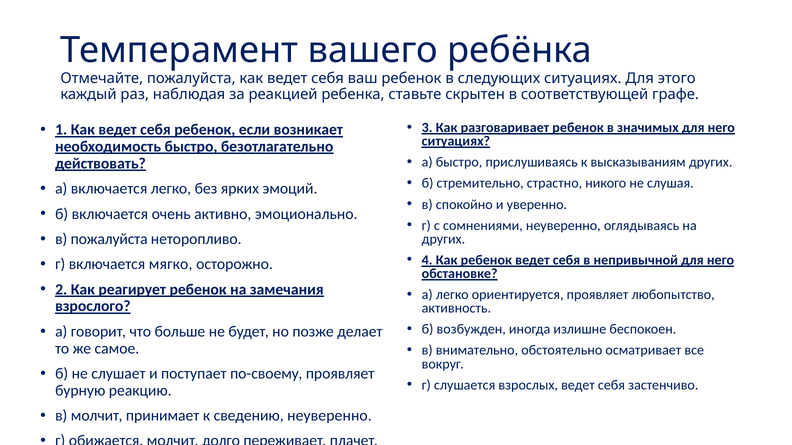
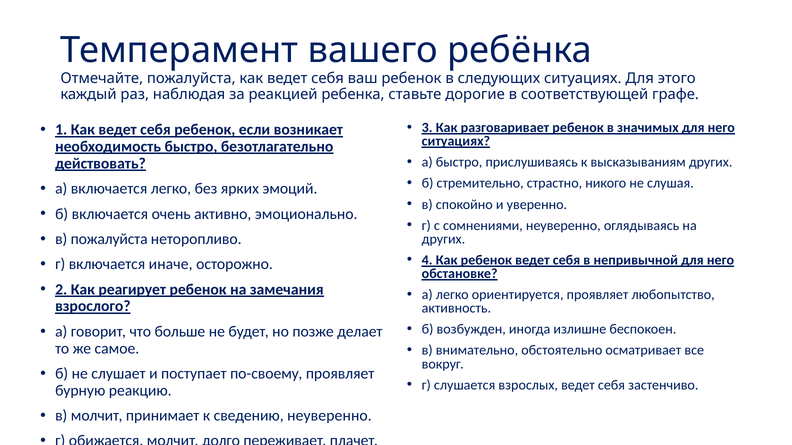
скрытен: скрытен -> дорогие (475, 94)
мягко: мягко -> иначе (171, 265)
